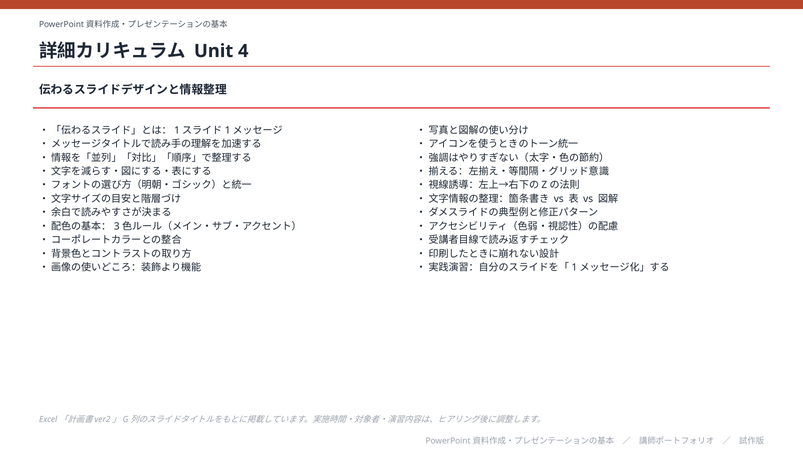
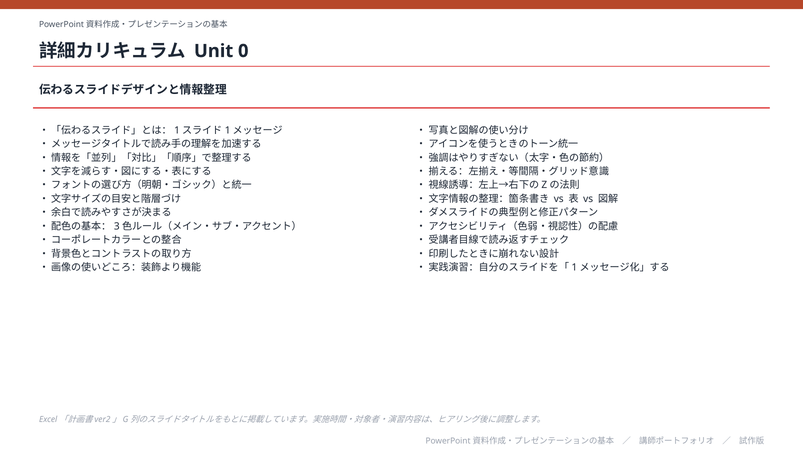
4: 4 -> 0 (243, 51)
